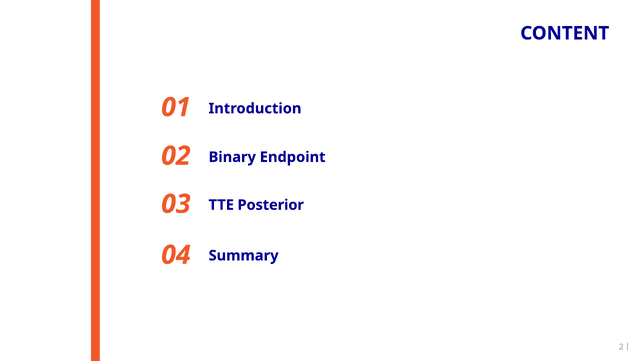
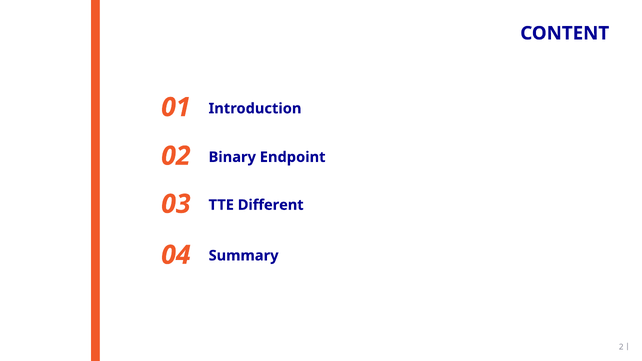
Posterior: Posterior -> Different (271, 205)
